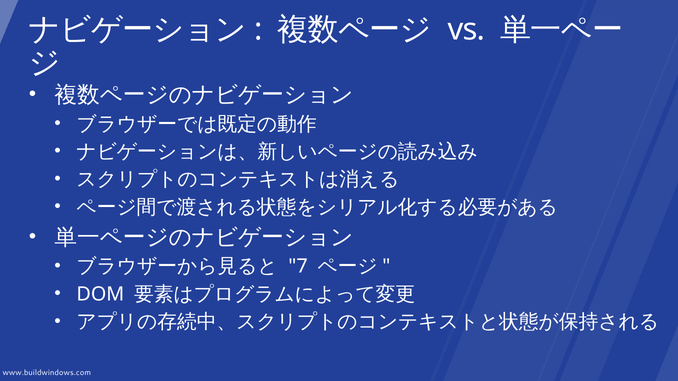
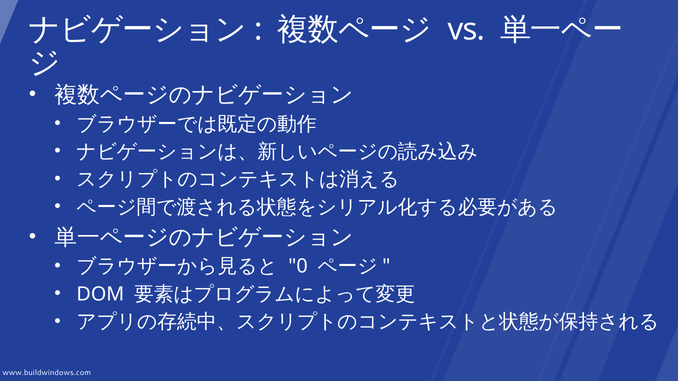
7: 7 -> 0 (298, 267)
